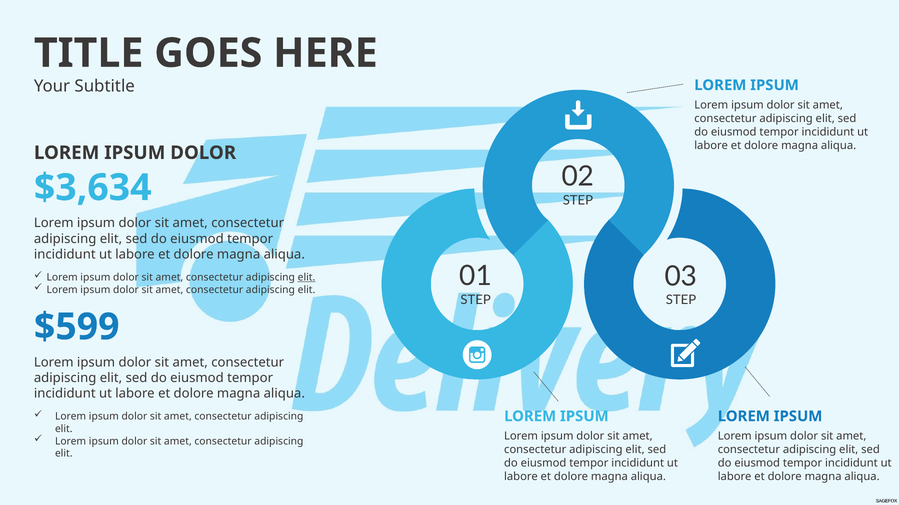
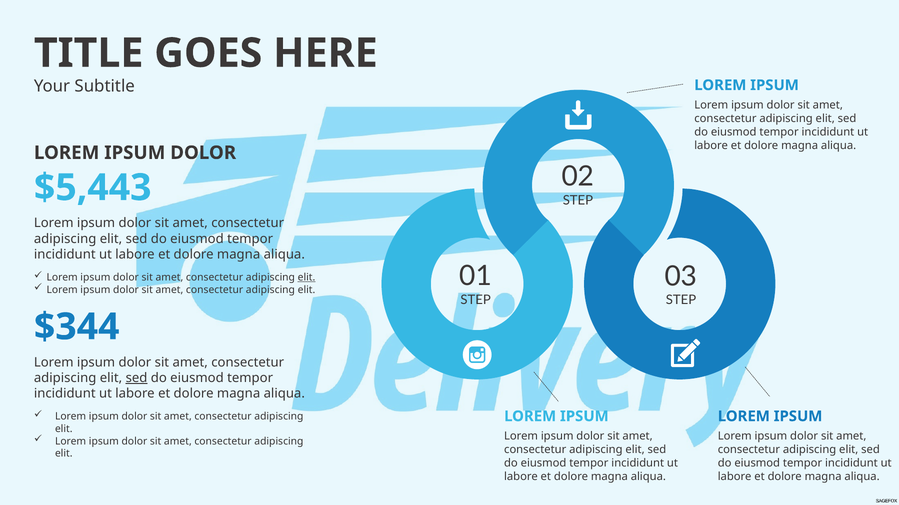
$3,634: $3,634 -> $5,443 (93, 188)
$599: $599 -> $344 (77, 327)
sed underline: none -> present (137, 378)
